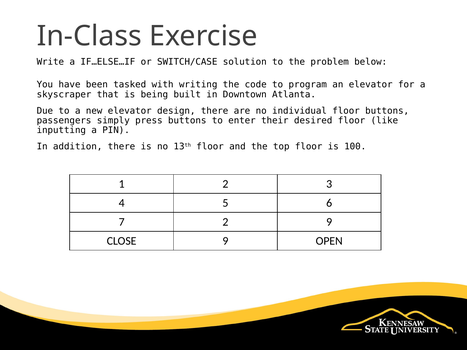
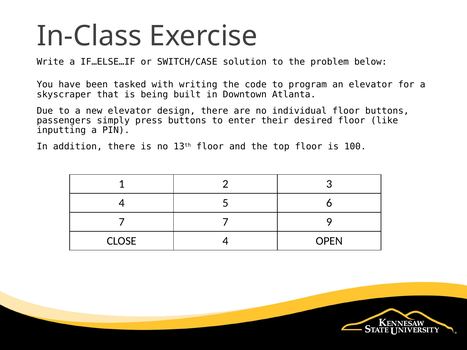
7 2: 2 -> 7 (225, 222)
CLOSE 9: 9 -> 4 (225, 241)
